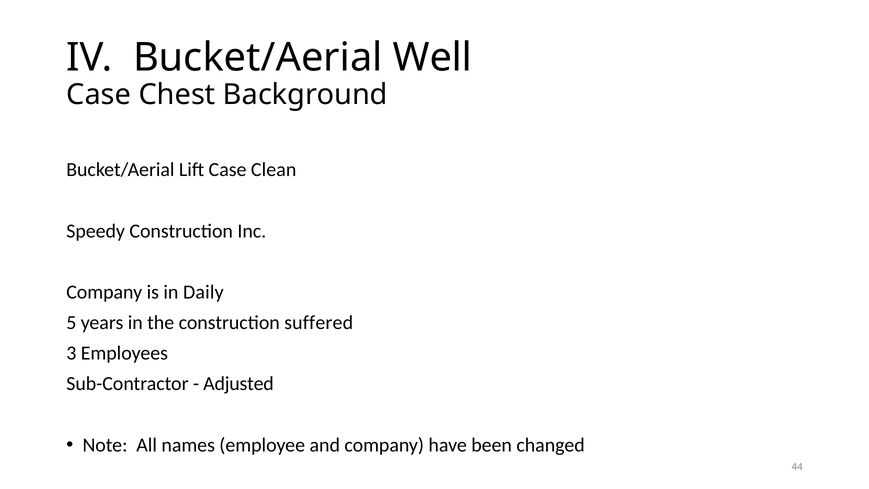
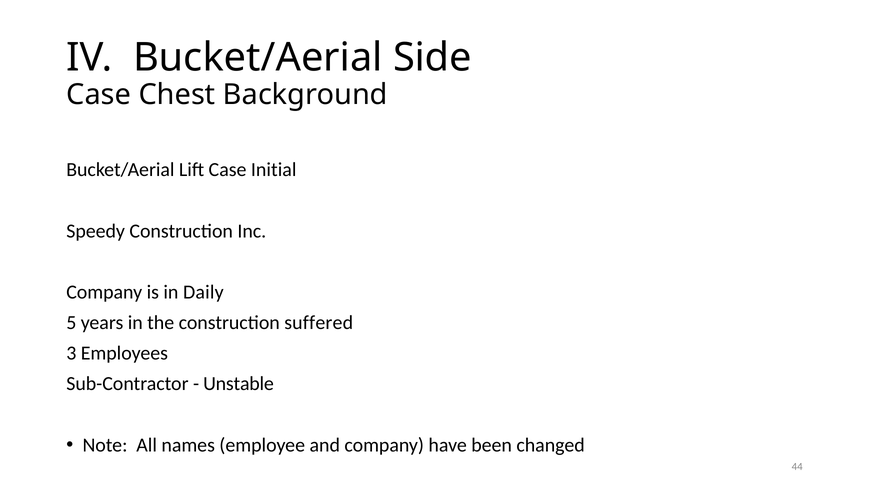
Well: Well -> Side (432, 57)
Clean: Clean -> Initial (274, 170)
Adjusted: Adjusted -> Unstable (239, 384)
